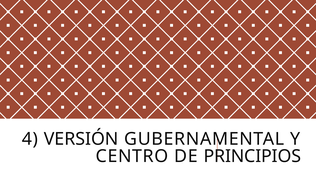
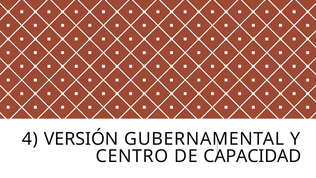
PRINCIPIOS: PRINCIPIOS -> CAPACIDAD (252, 156)
